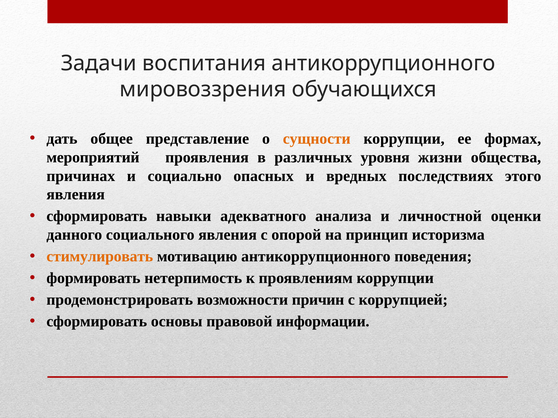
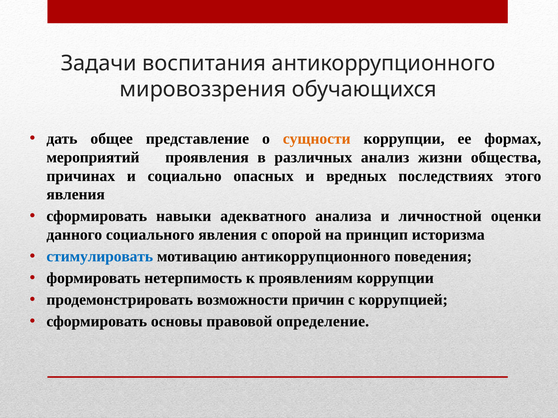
уровня: уровня -> анализ (385, 158)
стимулировать colour: orange -> blue (100, 257)
информации: информации -> определение (323, 322)
